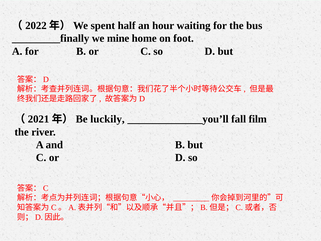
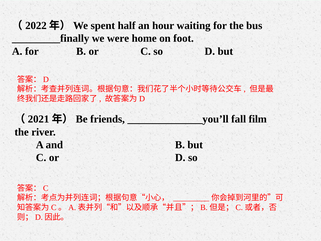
mine: mine -> were (118, 38)
luckily: luckily -> friends (108, 119)
